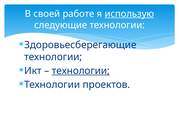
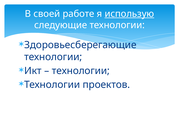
технологии underline: present -> none (81, 71)
